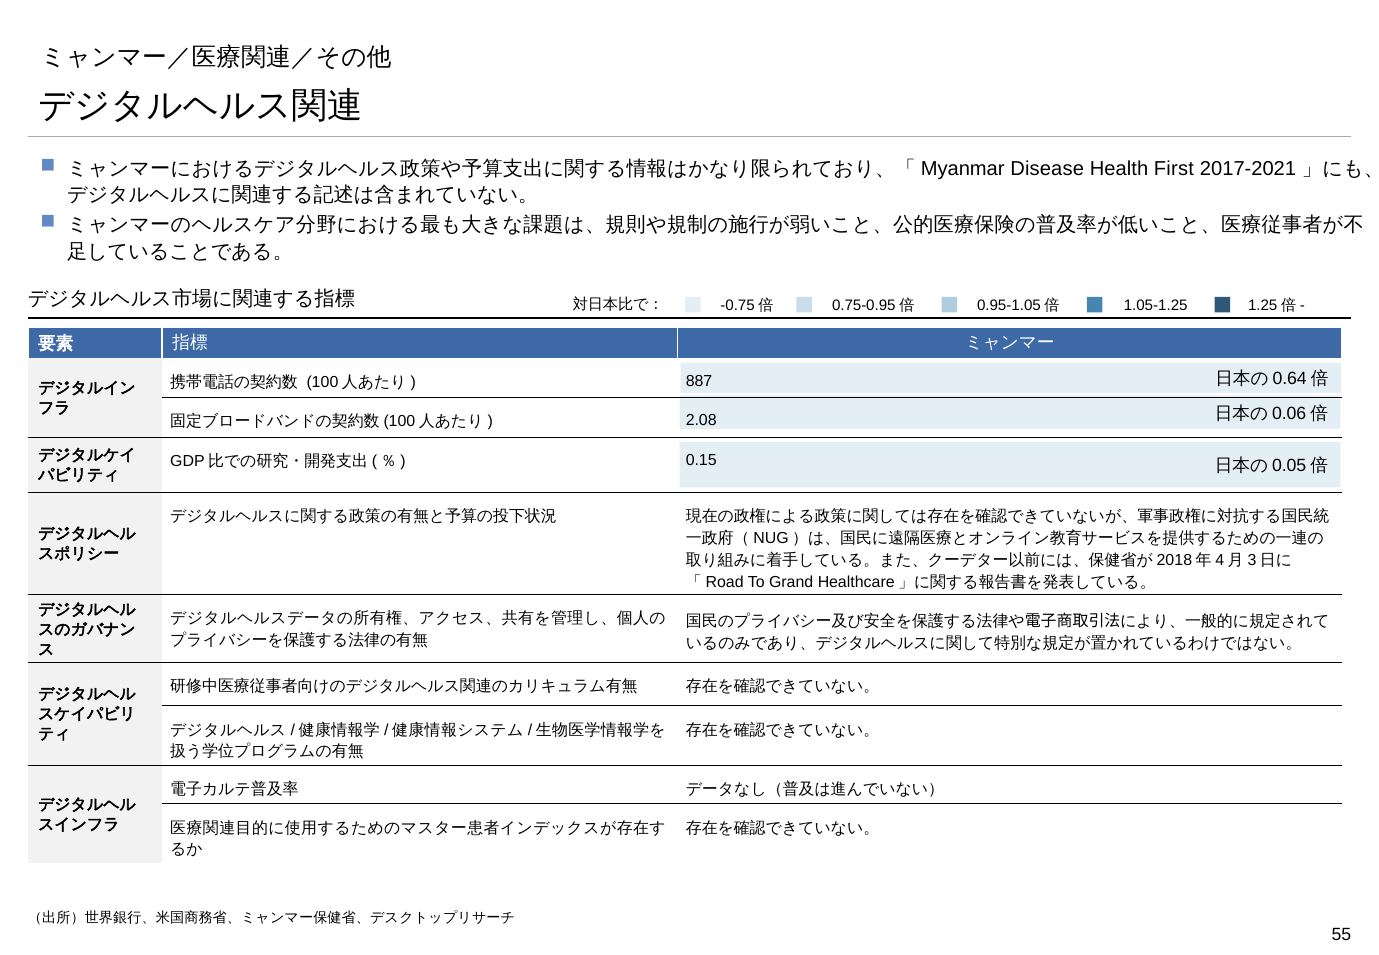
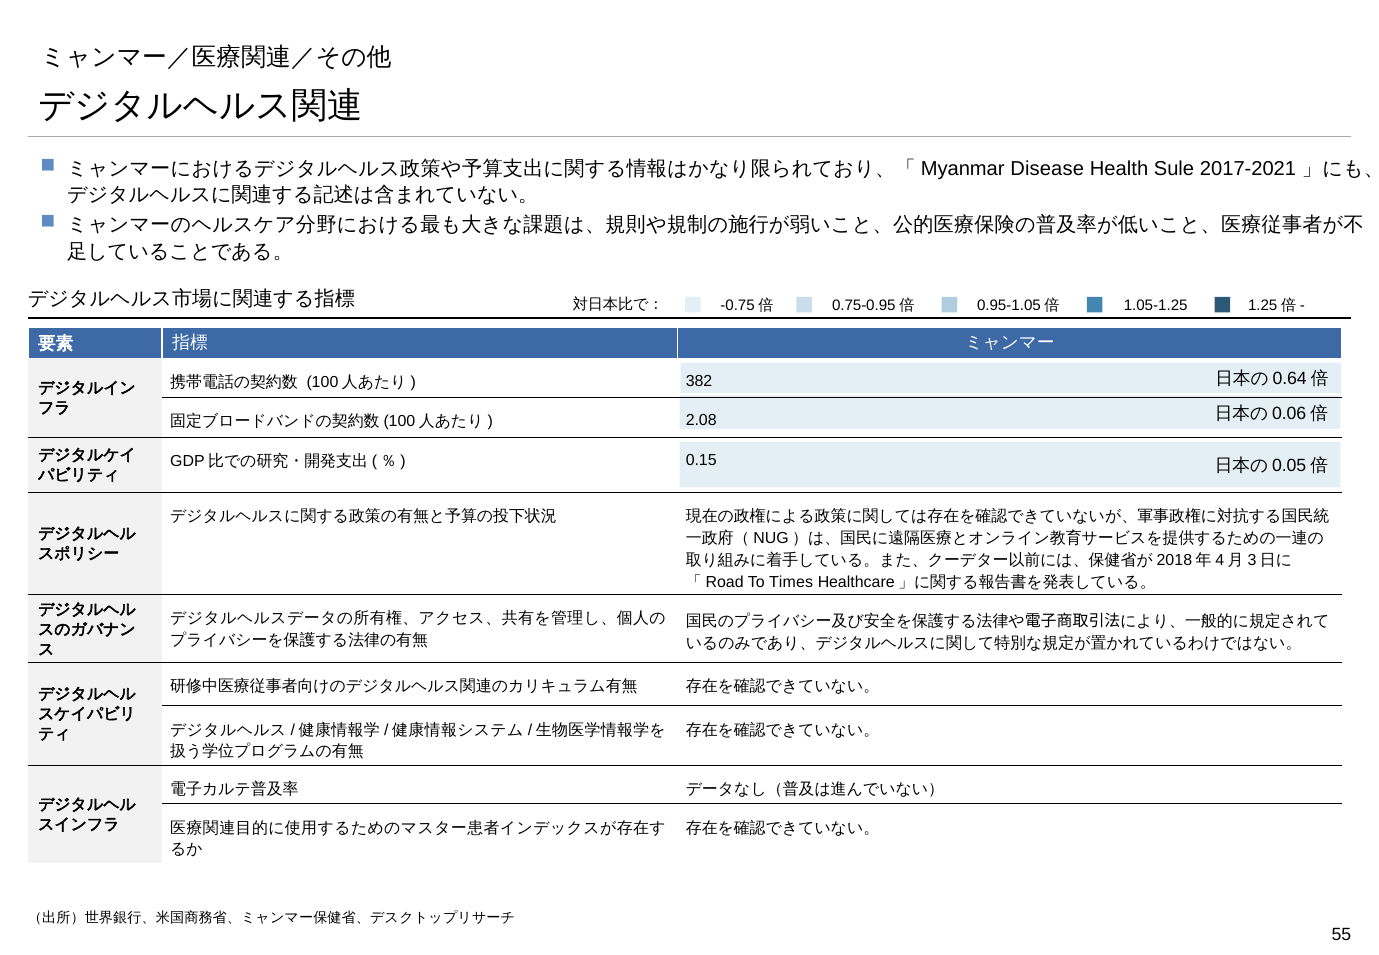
First: First -> Sule (1174, 169)
887: 887 -> 382 (699, 381)
Grand: Grand -> Times (791, 582)
